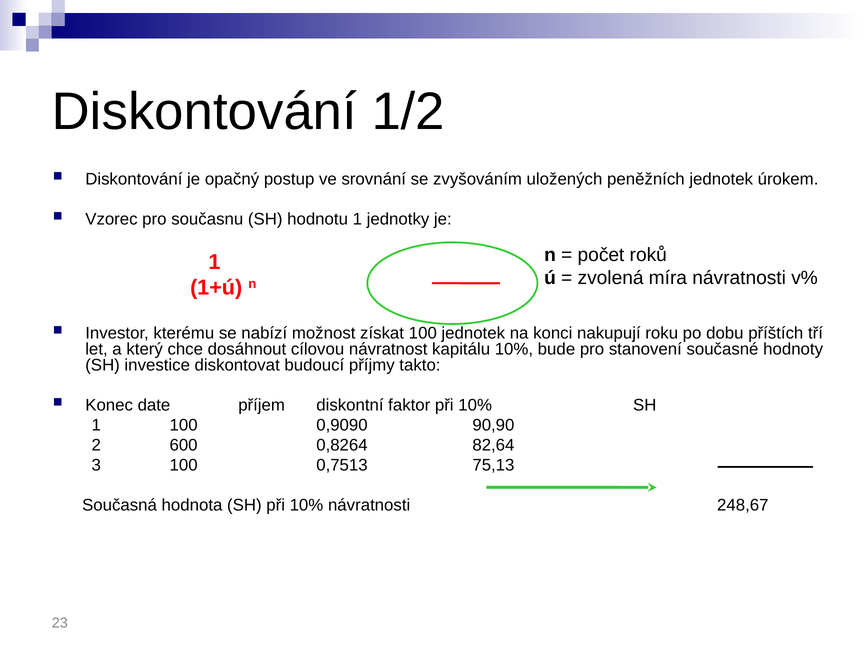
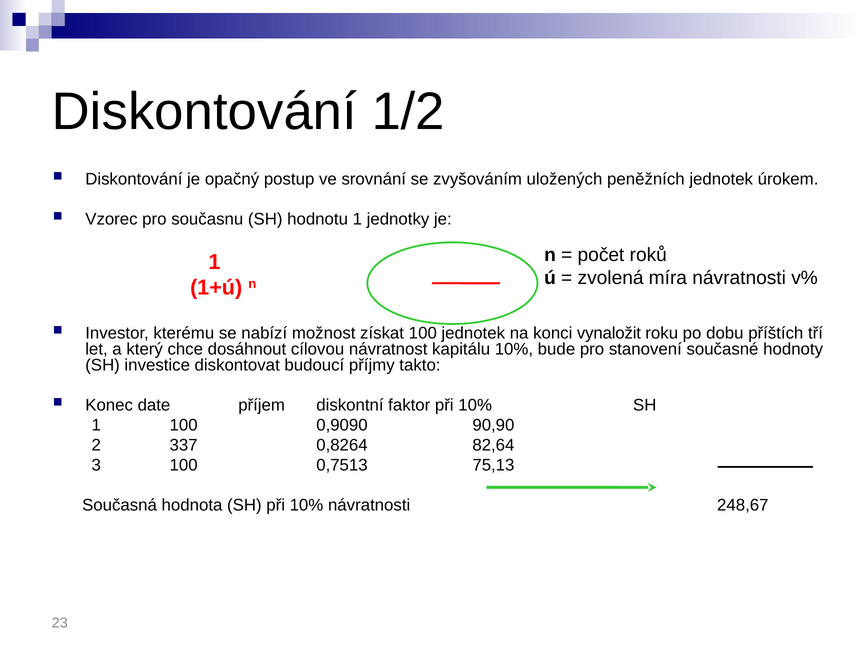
nakupují: nakupují -> vynaložit (609, 333)
600: 600 -> 337 (184, 445)
